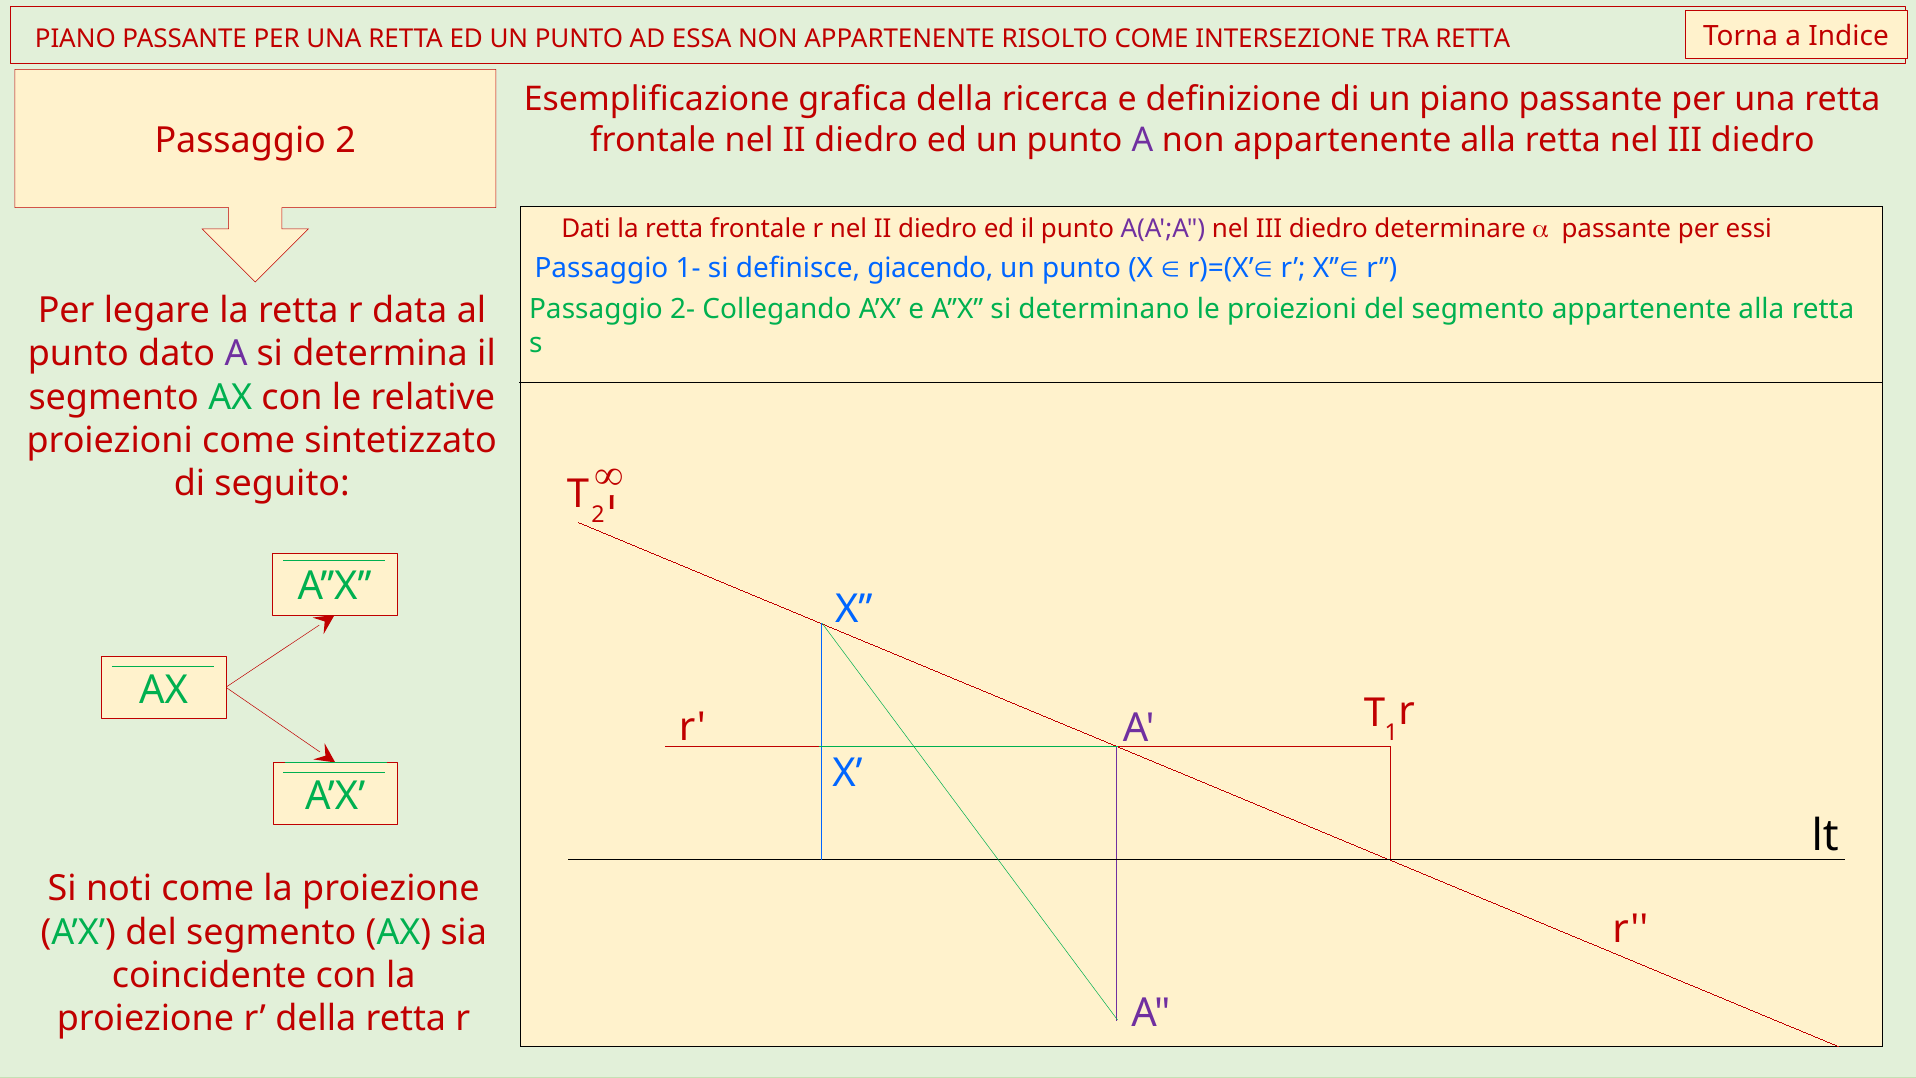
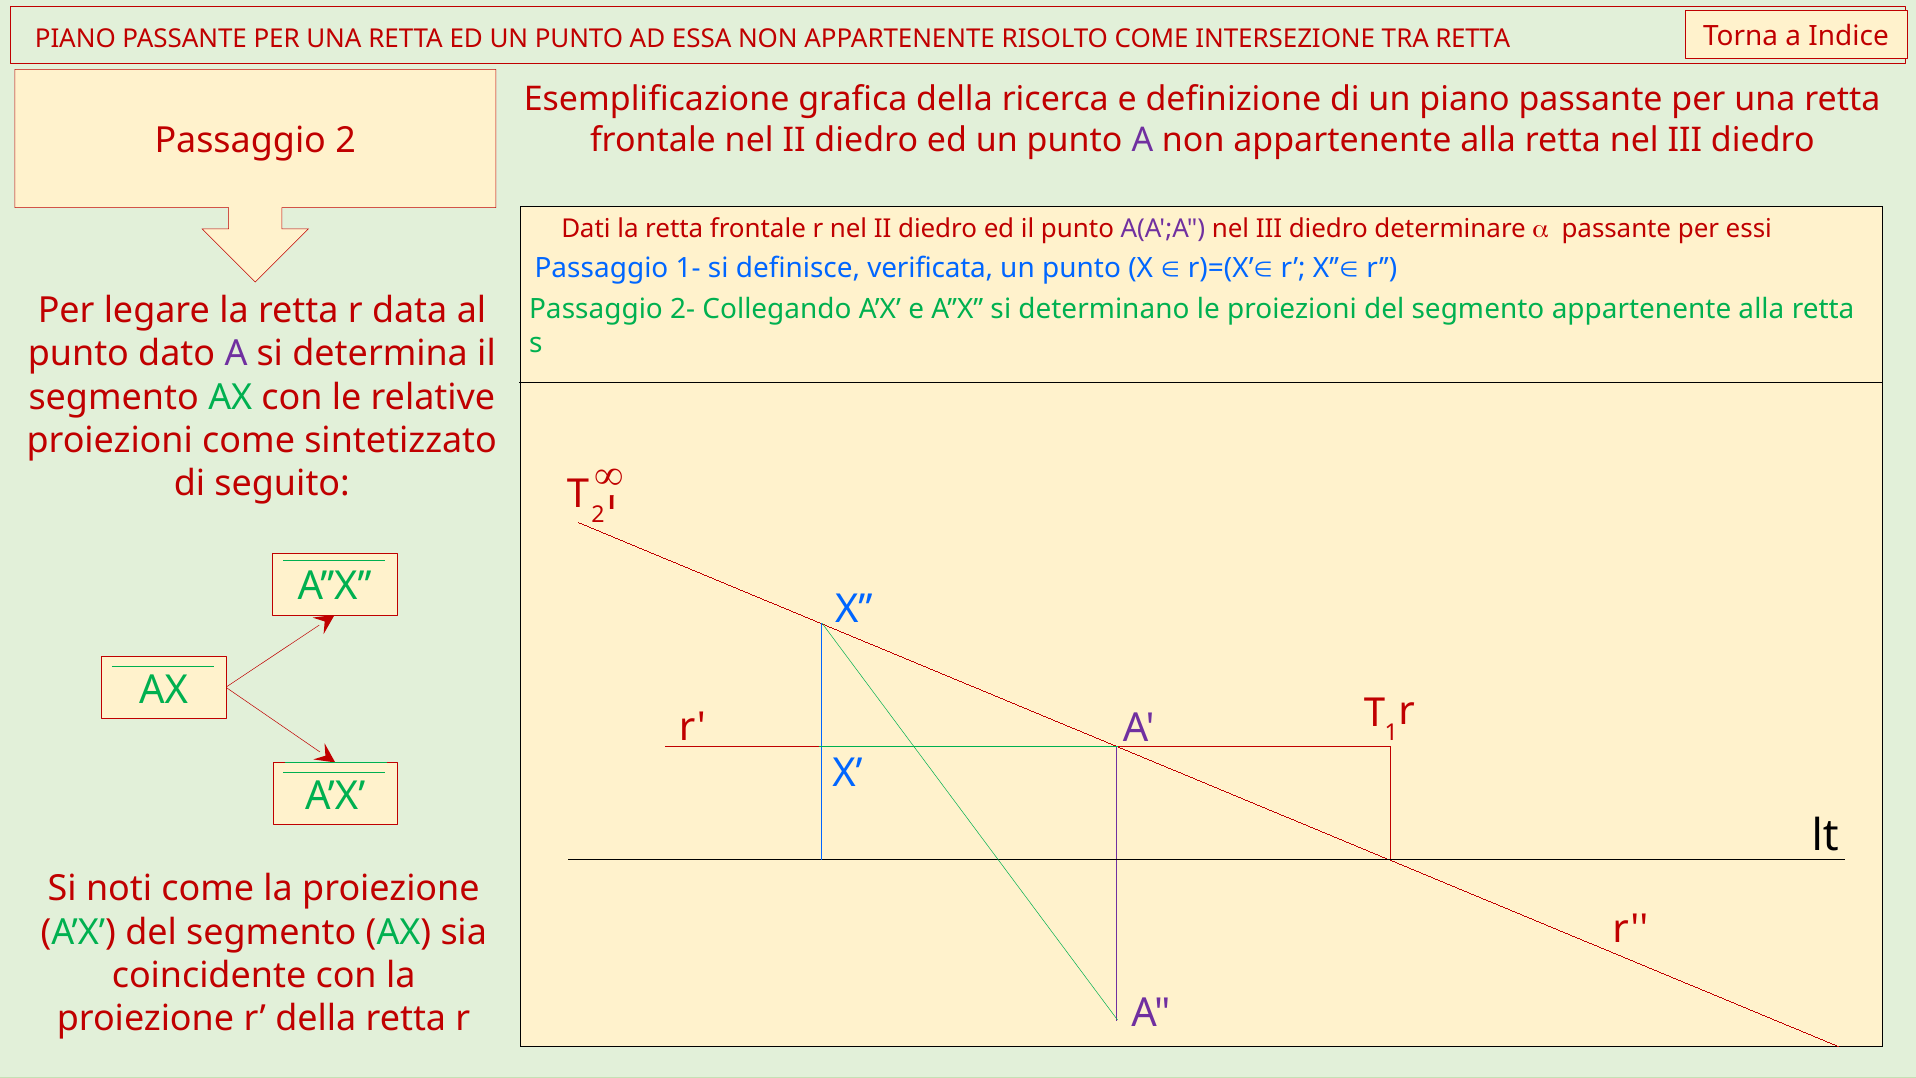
giacendo: giacendo -> verificata (930, 268)
